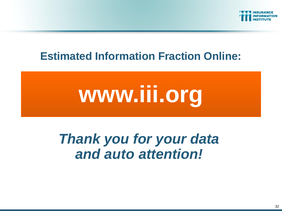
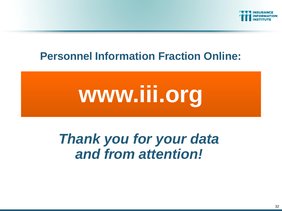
Estimated: Estimated -> Personnel (66, 56)
auto: auto -> from (120, 155)
